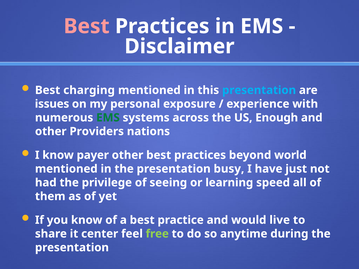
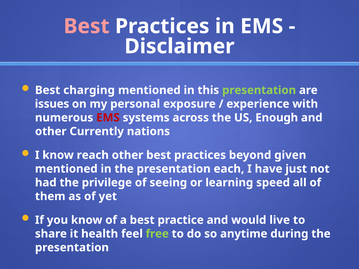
presentation colour: light blue -> light green (259, 90)
EMS colour: green -> red (108, 118)
Providers: Providers -> Currently (97, 132)
payer: payer -> reach (93, 155)
world: world -> given (290, 155)
busy: busy -> each (229, 169)
center: center -> health (100, 234)
